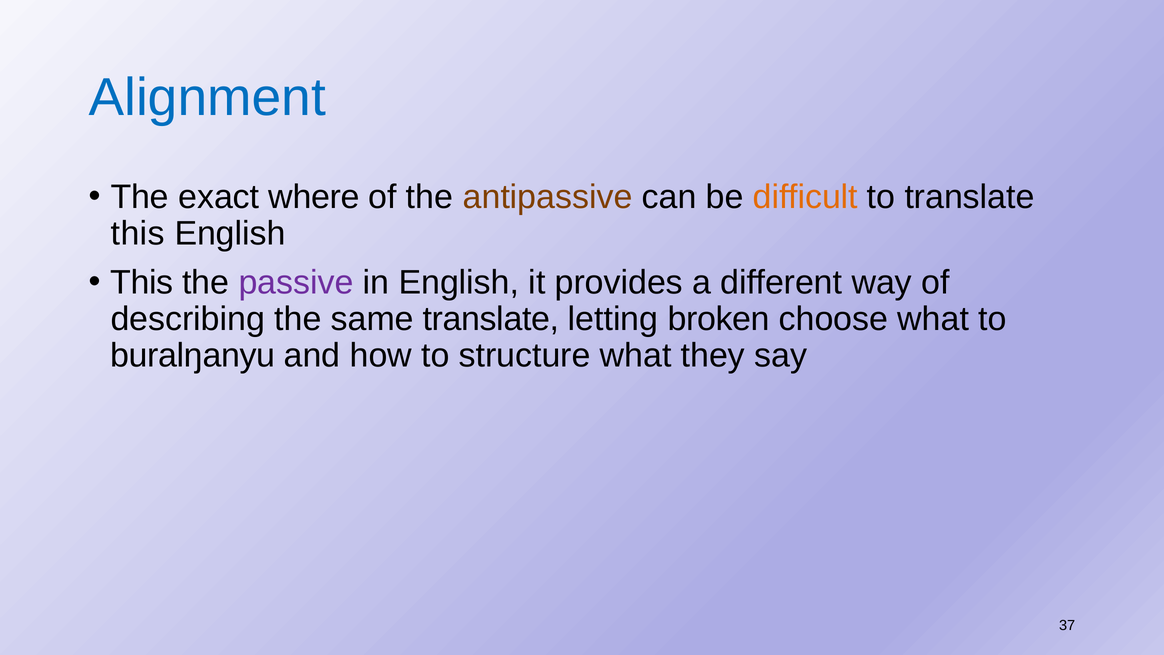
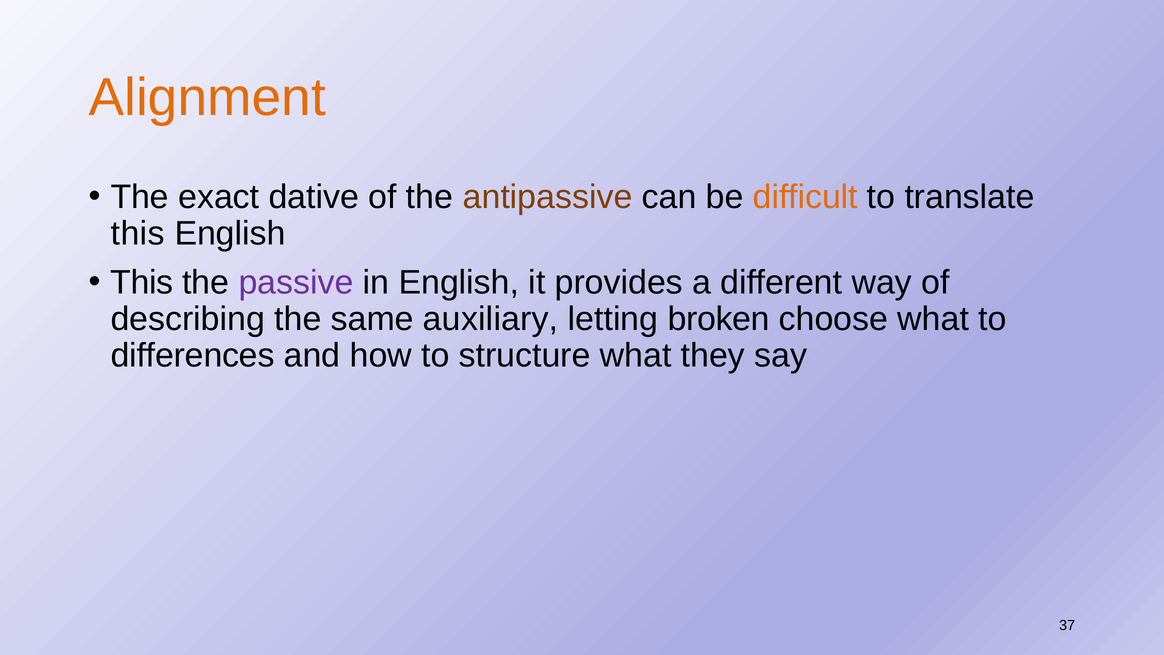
Alignment colour: blue -> orange (207, 98)
where: where -> dative (314, 197)
same translate: translate -> auxiliary (491, 319)
buralŋanyu: buralŋanyu -> differences (193, 356)
